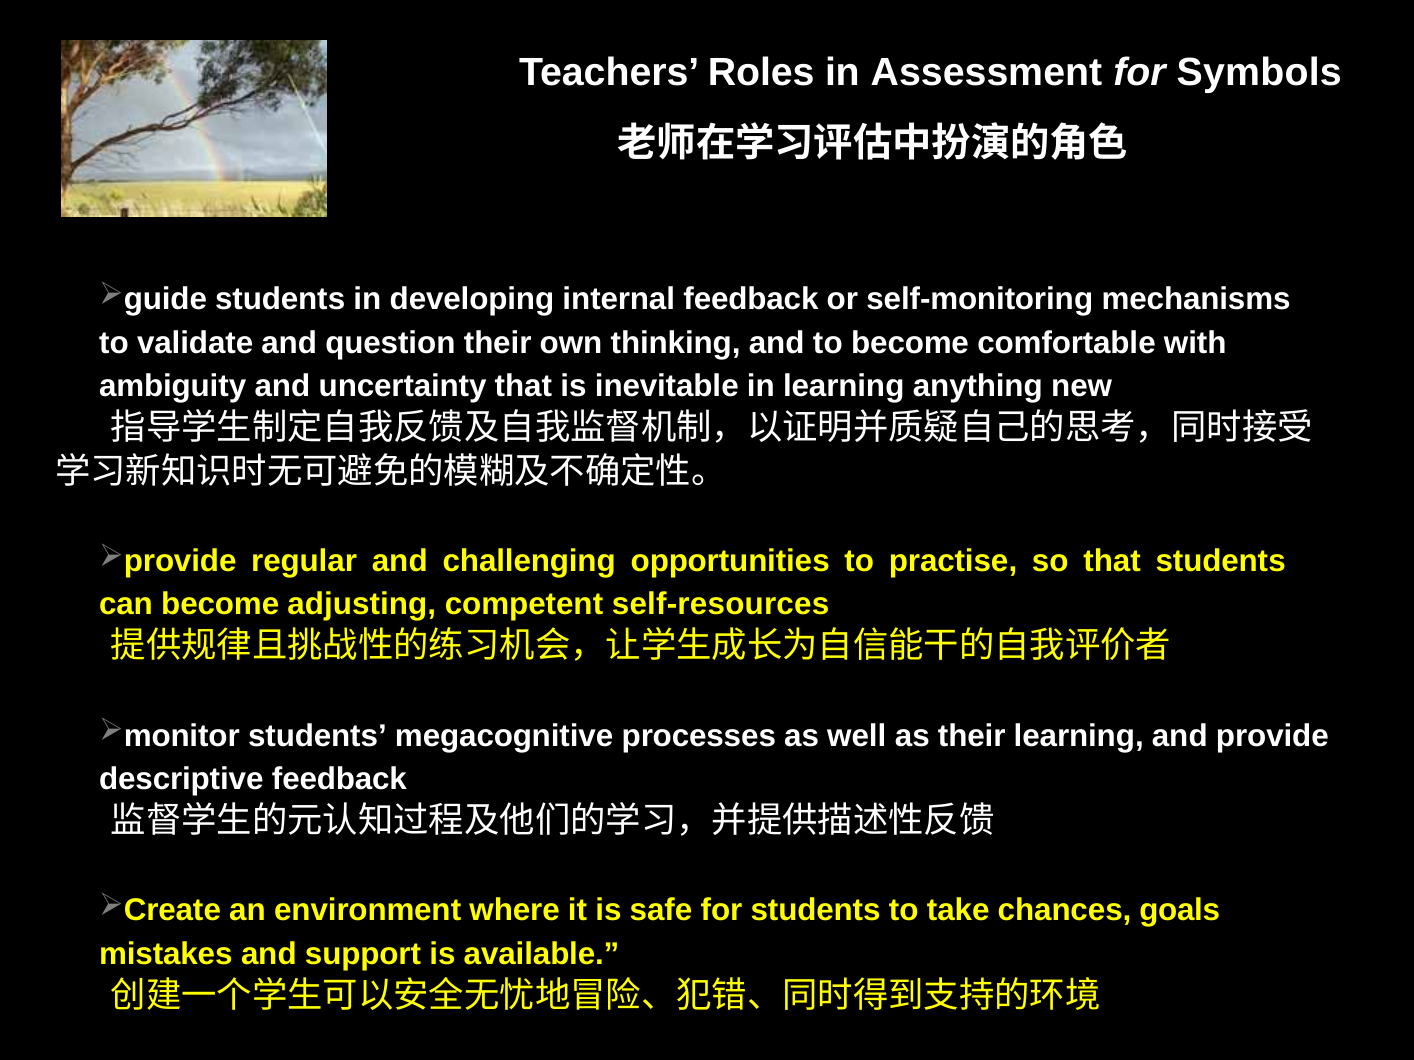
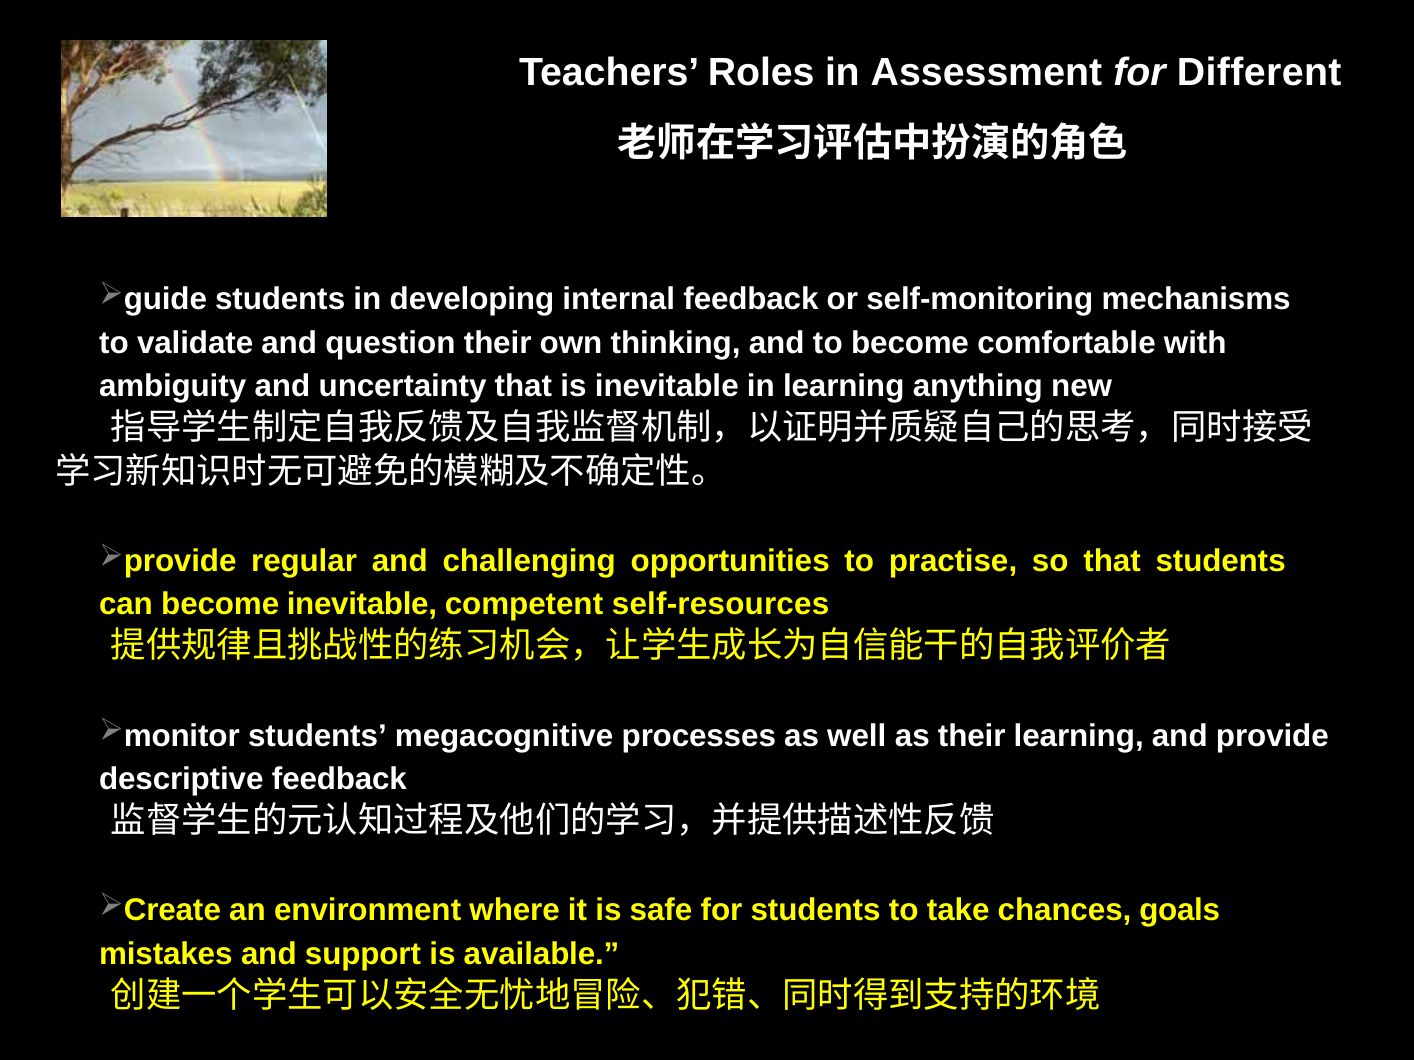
Symbols: Symbols -> Different (1259, 73)
become adjusting: adjusting -> inevitable (362, 605)
